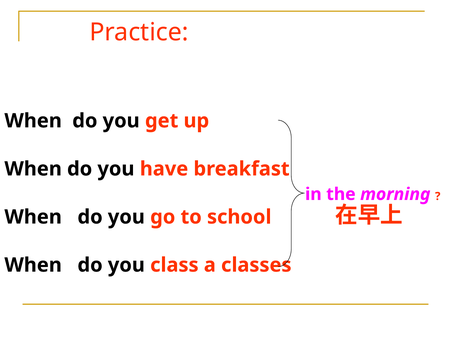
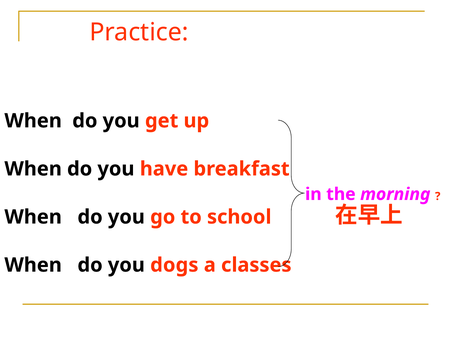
class: class -> dogs (174, 265)
